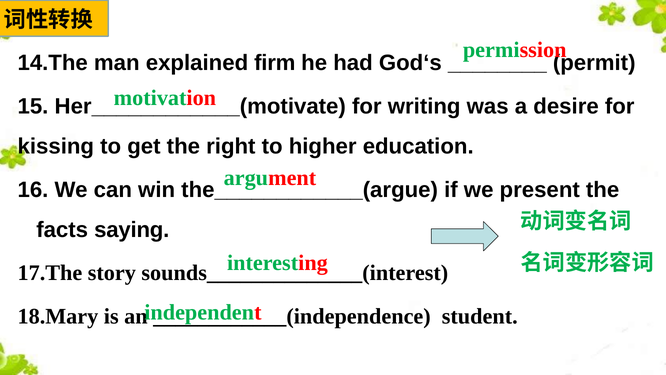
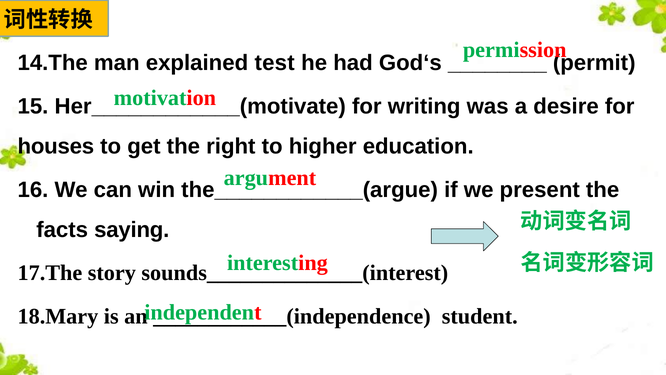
firm: firm -> test (275, 63)
kissing: kissing -> houses (56, 146)
